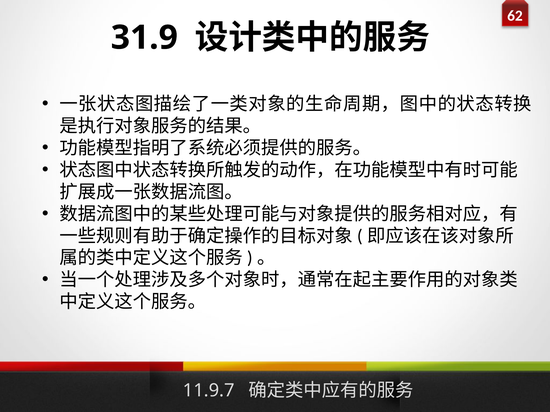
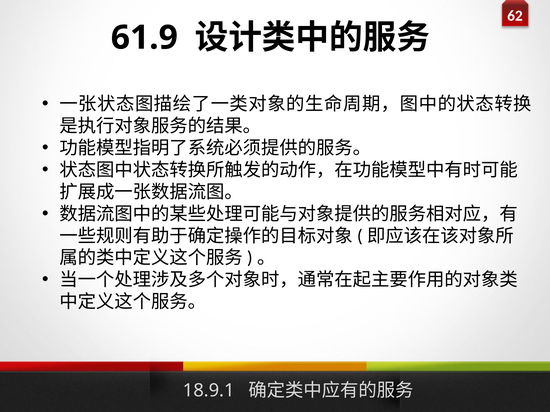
31.9: 31.9 -> 61.9 (144, 38)
11.9.7: 11.9.7 -> 18.9.1 (209, 391)
